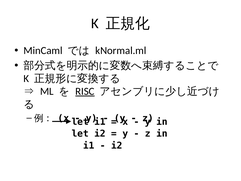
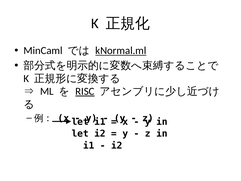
kNormal.ml underline: none -> present (121, 51)
